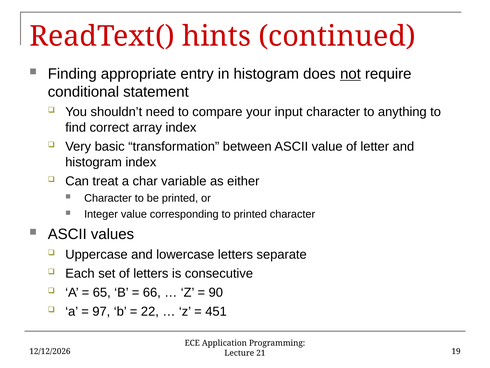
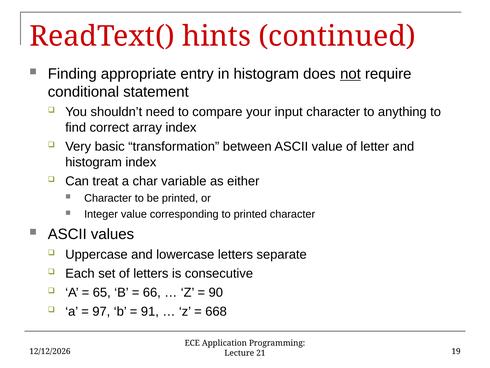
22: 22 -> 91 (150, 311)
451: 451 -> 668 (216, 311)
